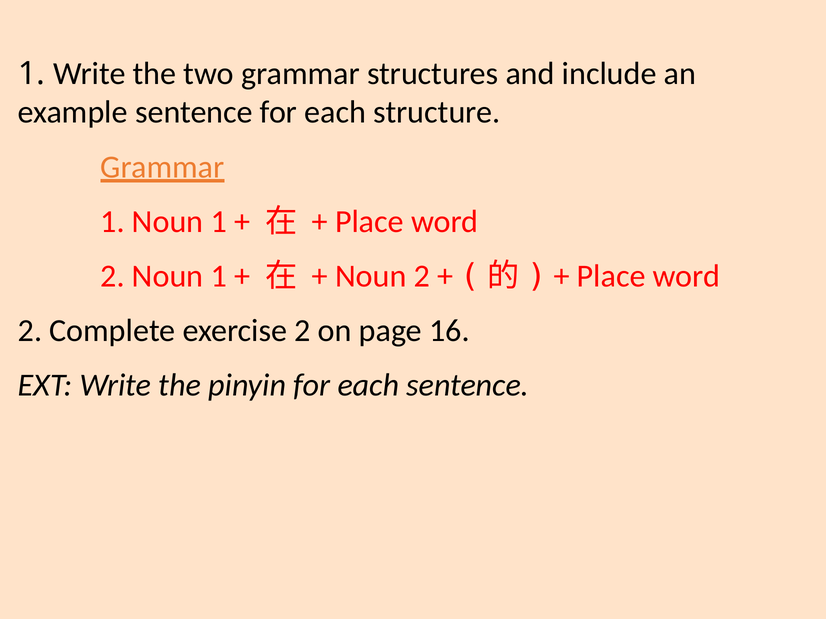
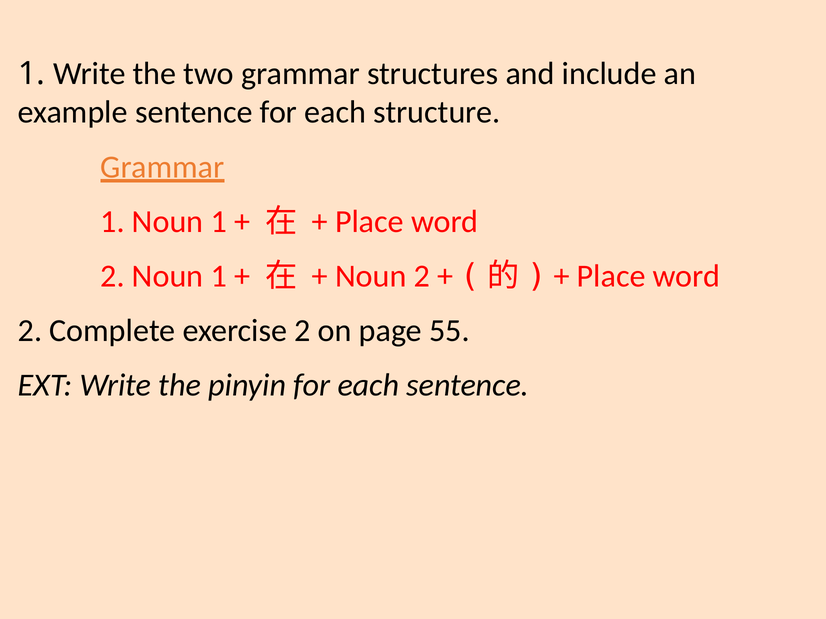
16: 16 -> 55 (449, 331)
